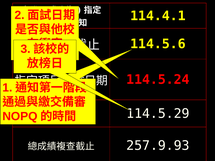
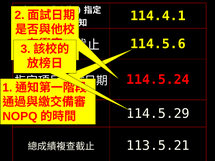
257.9.93: 257.9.93 -> 113.5.21 (158, 146)
